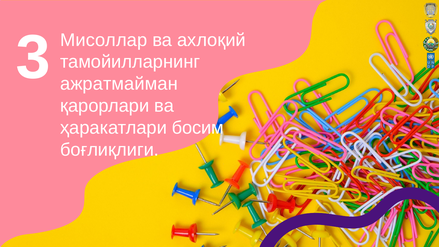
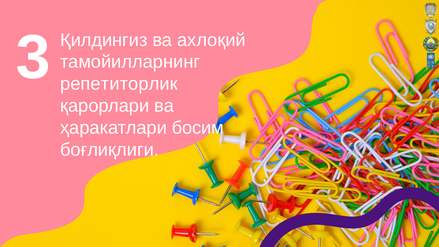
Мисоллар: Мисоллар -> Қилдингиз (104, 40)
ажратмайман: ажратмайман -> рeпeтиторлик (119, 84)
